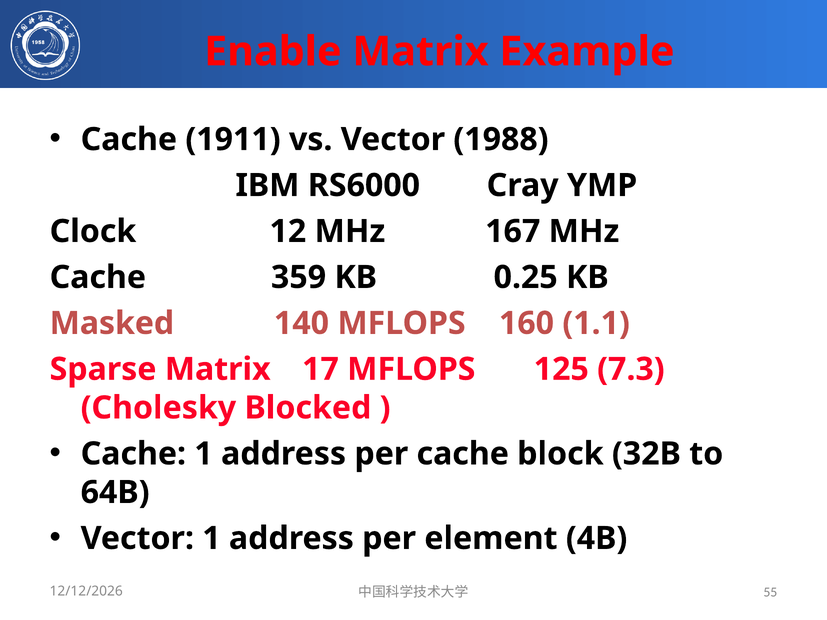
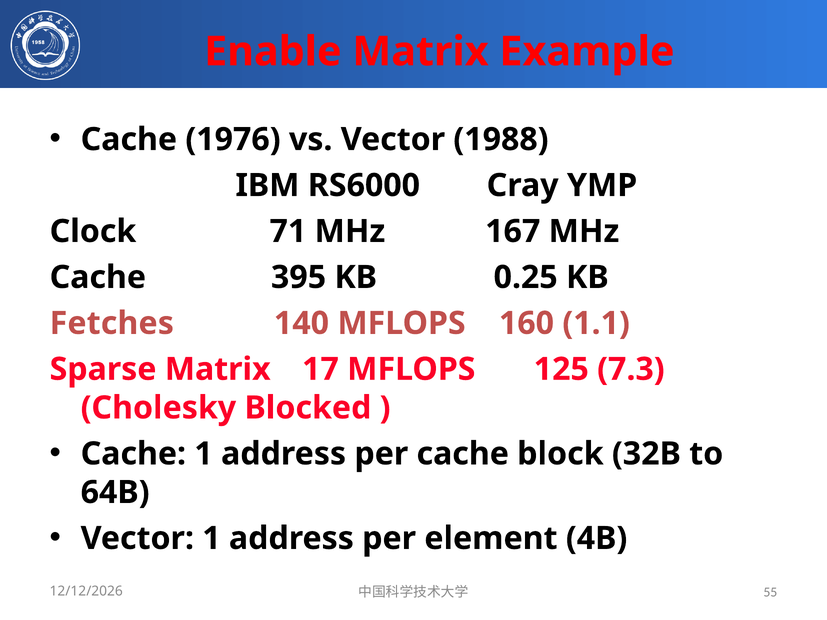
1911: 1911 -> 1976 (233, 140)
12: 12 -> 71 (288, 231)
359: 359 -> 395 (299, 277)
Masked: Masked -> Fetches (112, 323)
